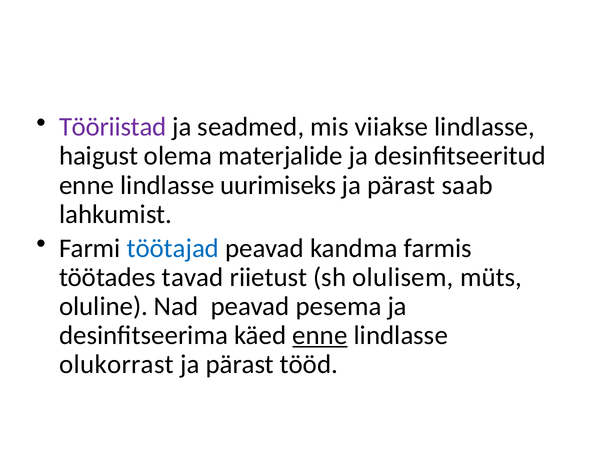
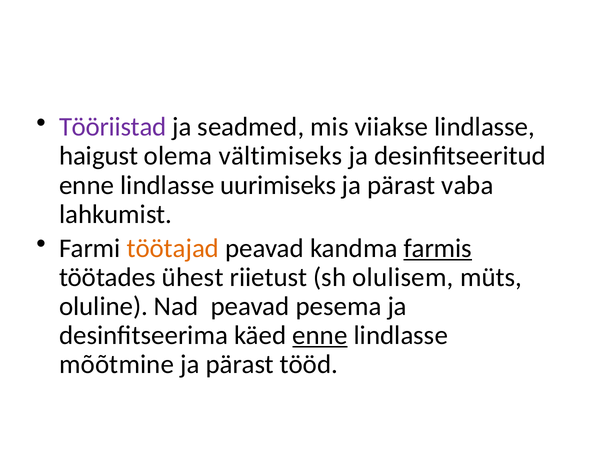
materjalide: materjalide -> vältimiseks (280, 156)
saab: saab -> vaba (467, 185)
töötajad colour: blue -> orange (173, 248)
farmis underline: none -> present (438, 248)
tavad: tavad -> ühest (193, 278)
olukorrast: olukorrast -> mõõtmine (117, 365)
